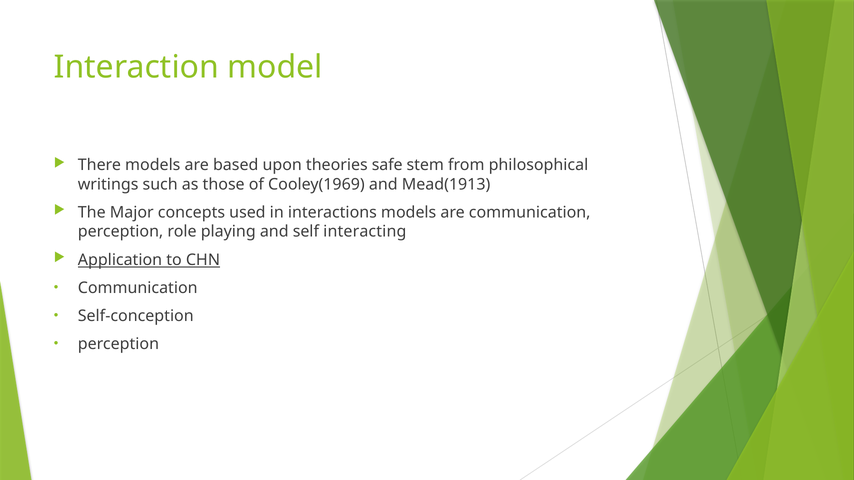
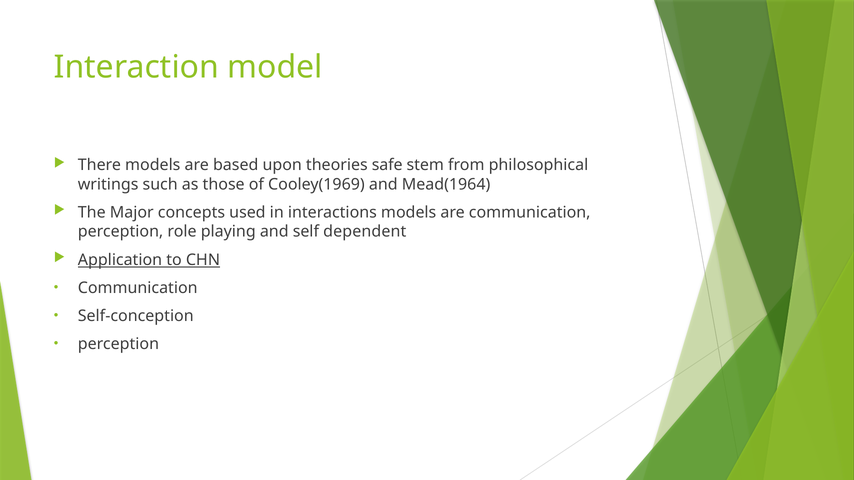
Mead(1913: Mead(1913 -> Mead(1964 (446, 184)
interacting: interacting -> dependent (365, 232)
